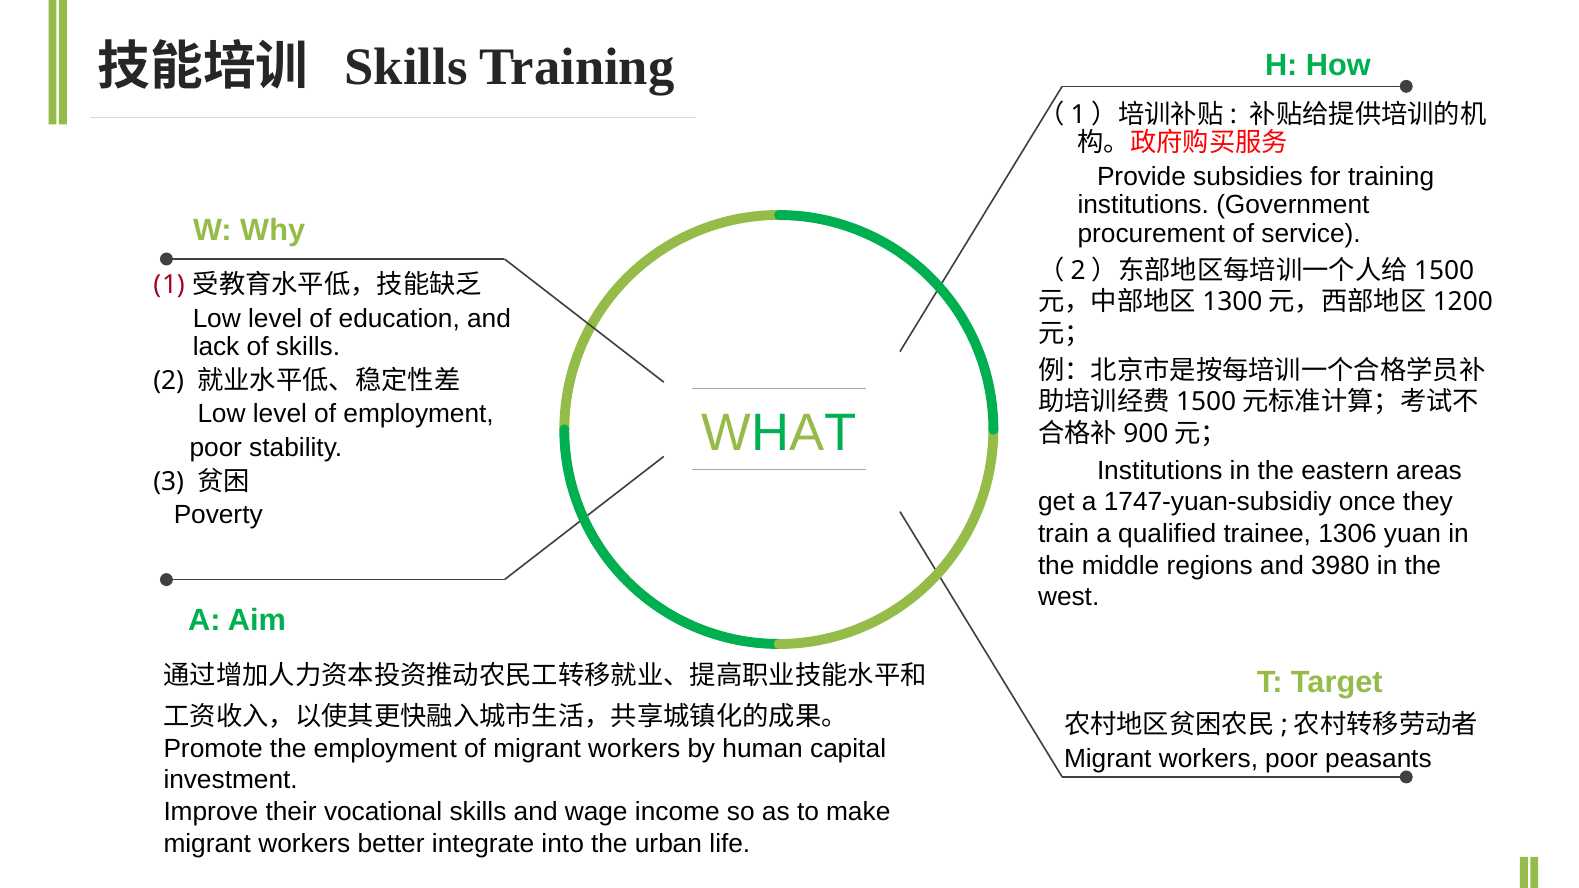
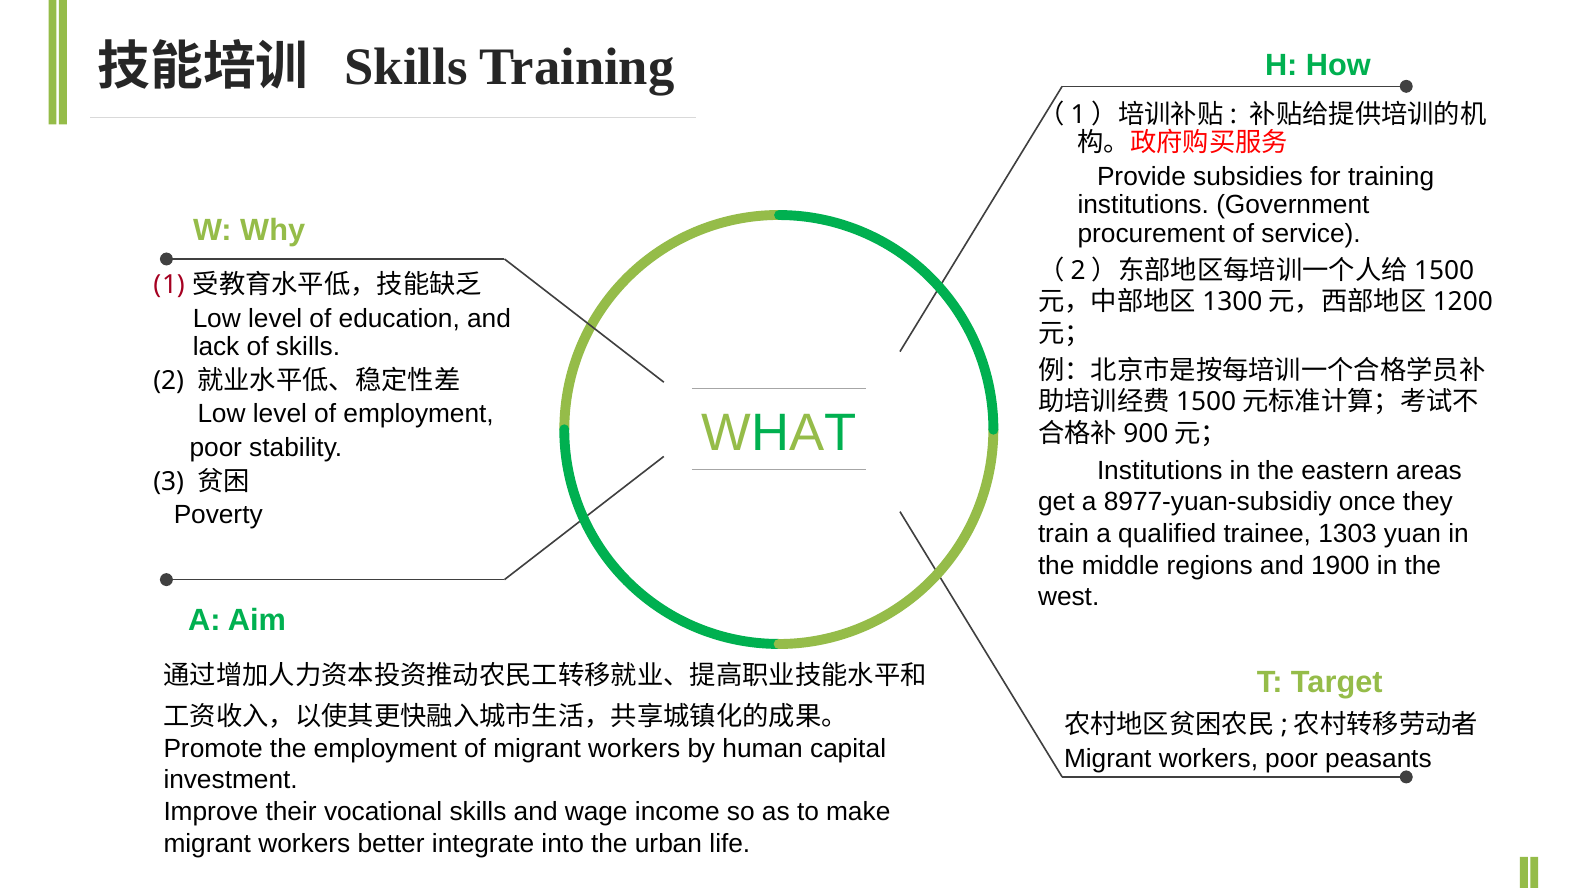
1747-yuan-subsidiy: 1747-yuan-subsidiy -> 8977-yuan-subsidiy (1218, 502)
1306: 1306 -> 1303 (1348, 534)
3980: 3980 -> 1900 (1340, 565)
